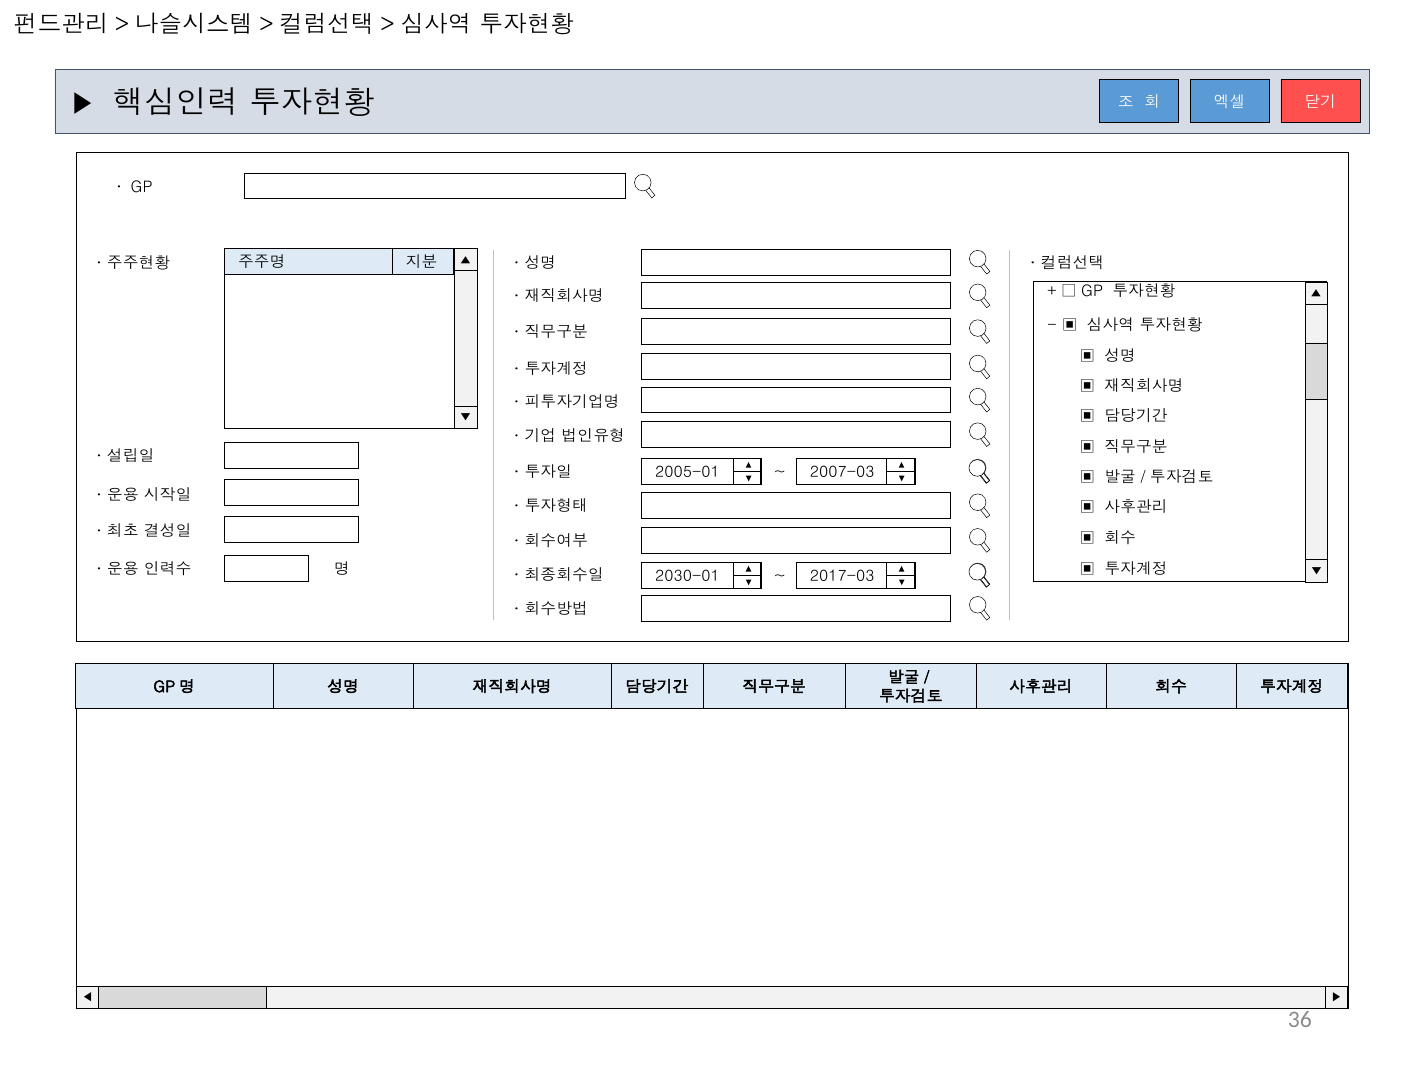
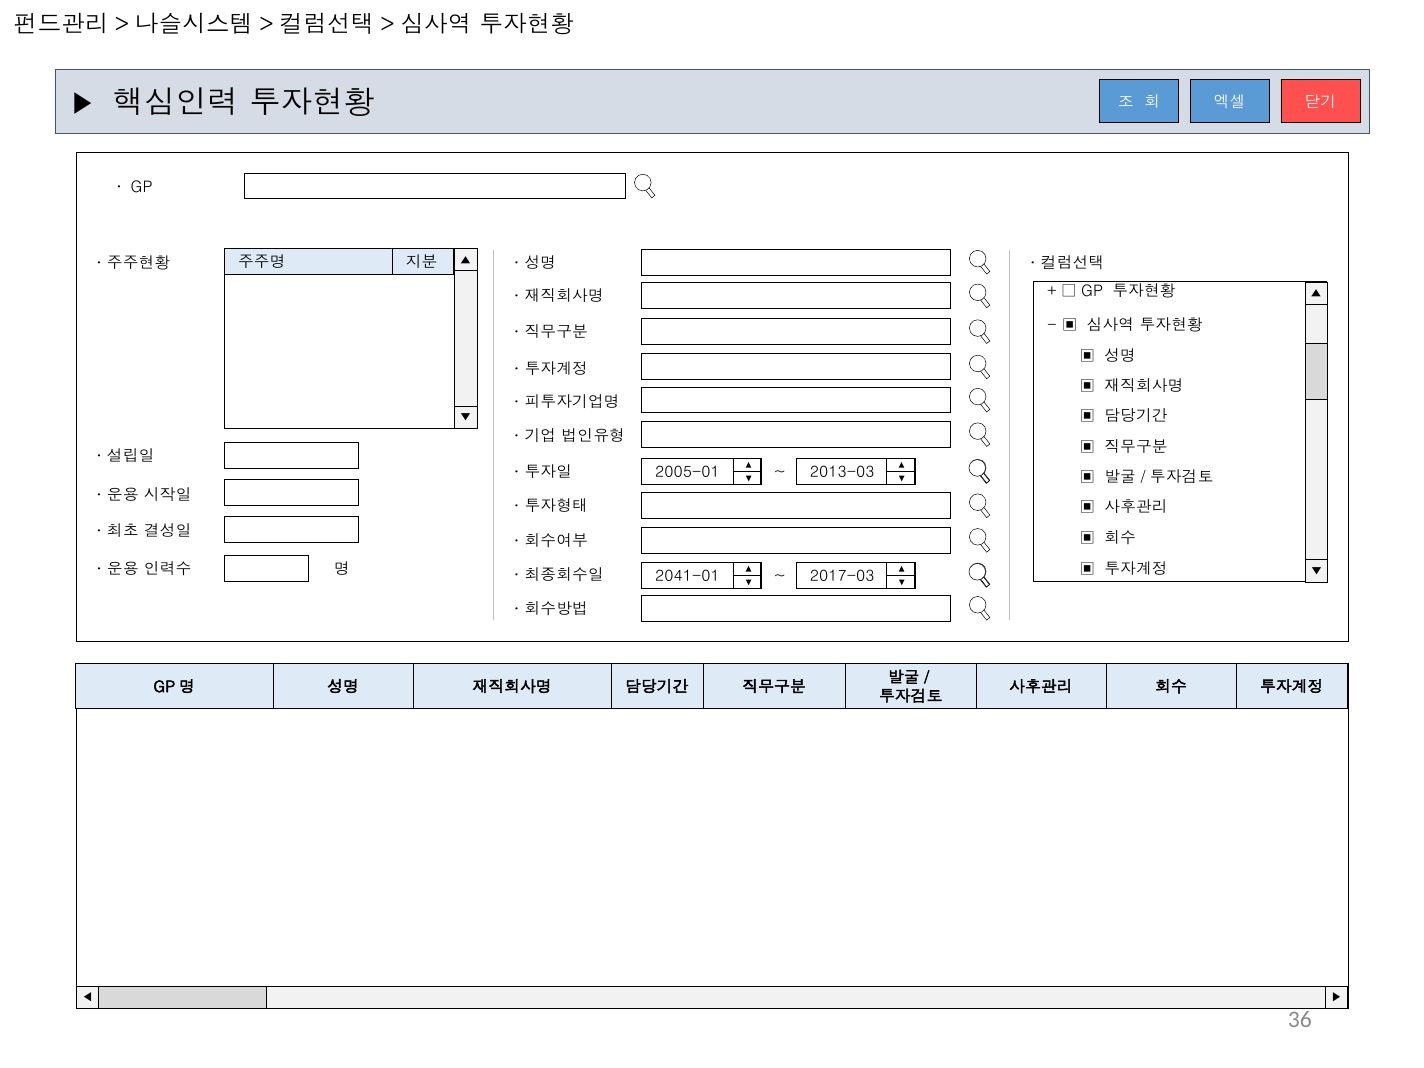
2007-03: 2007-03 -> 2013-03 (842, 472)
2030-01: 2030-01 -> 2041-01 (687, 576)
